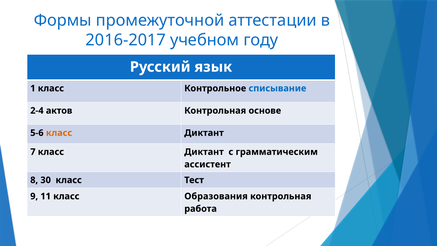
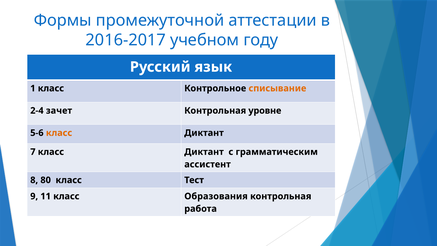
списывание colour: blue -> orange (277, 88)
актов: актов -> зачет (59, 111)
основе: основе -> уровне (265, 111)
30: 30 -> 80 (46, 180)
